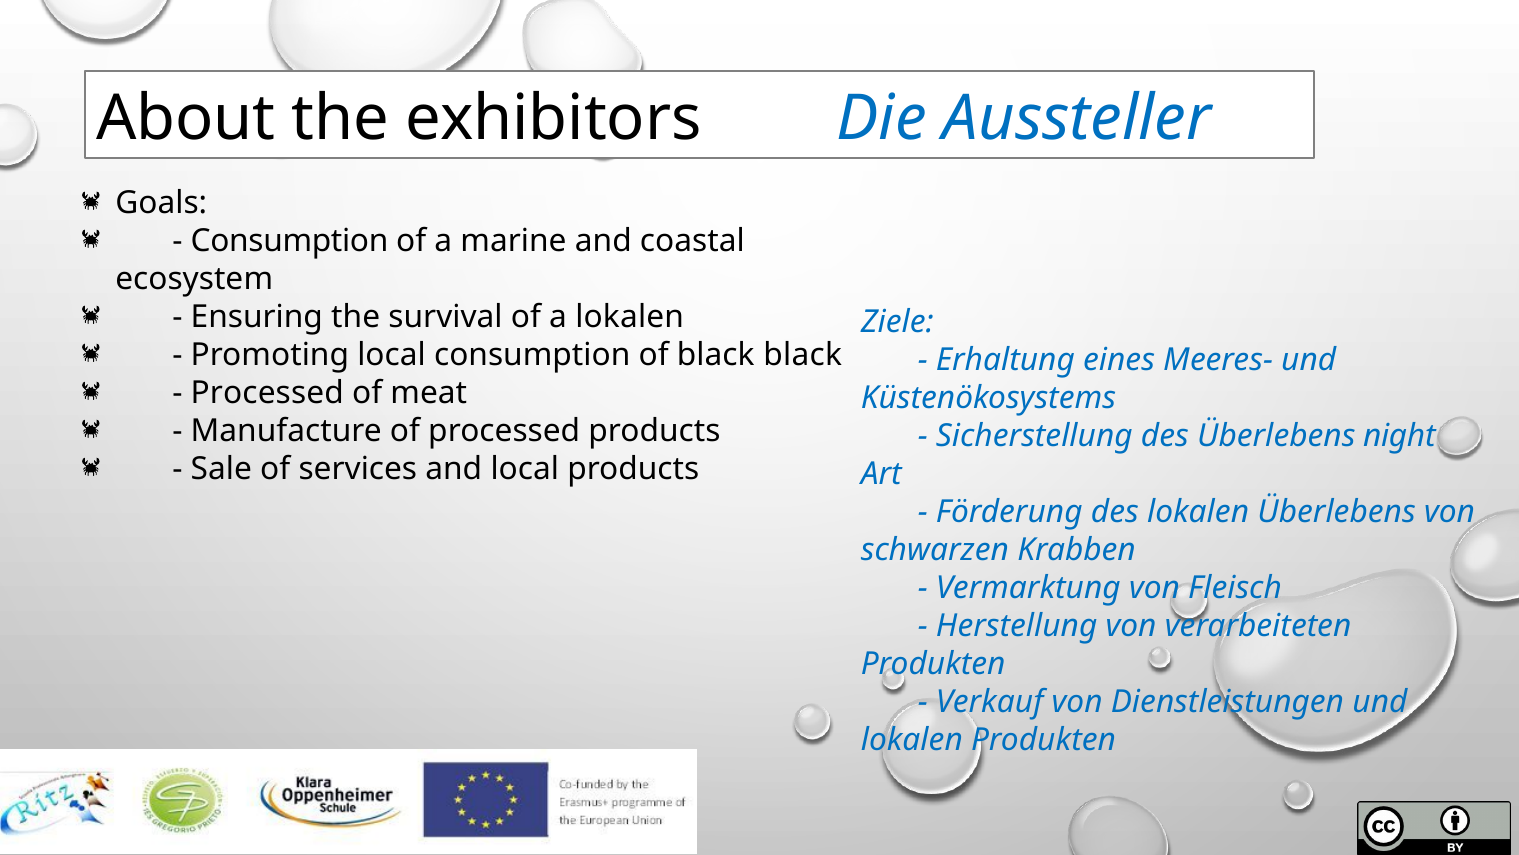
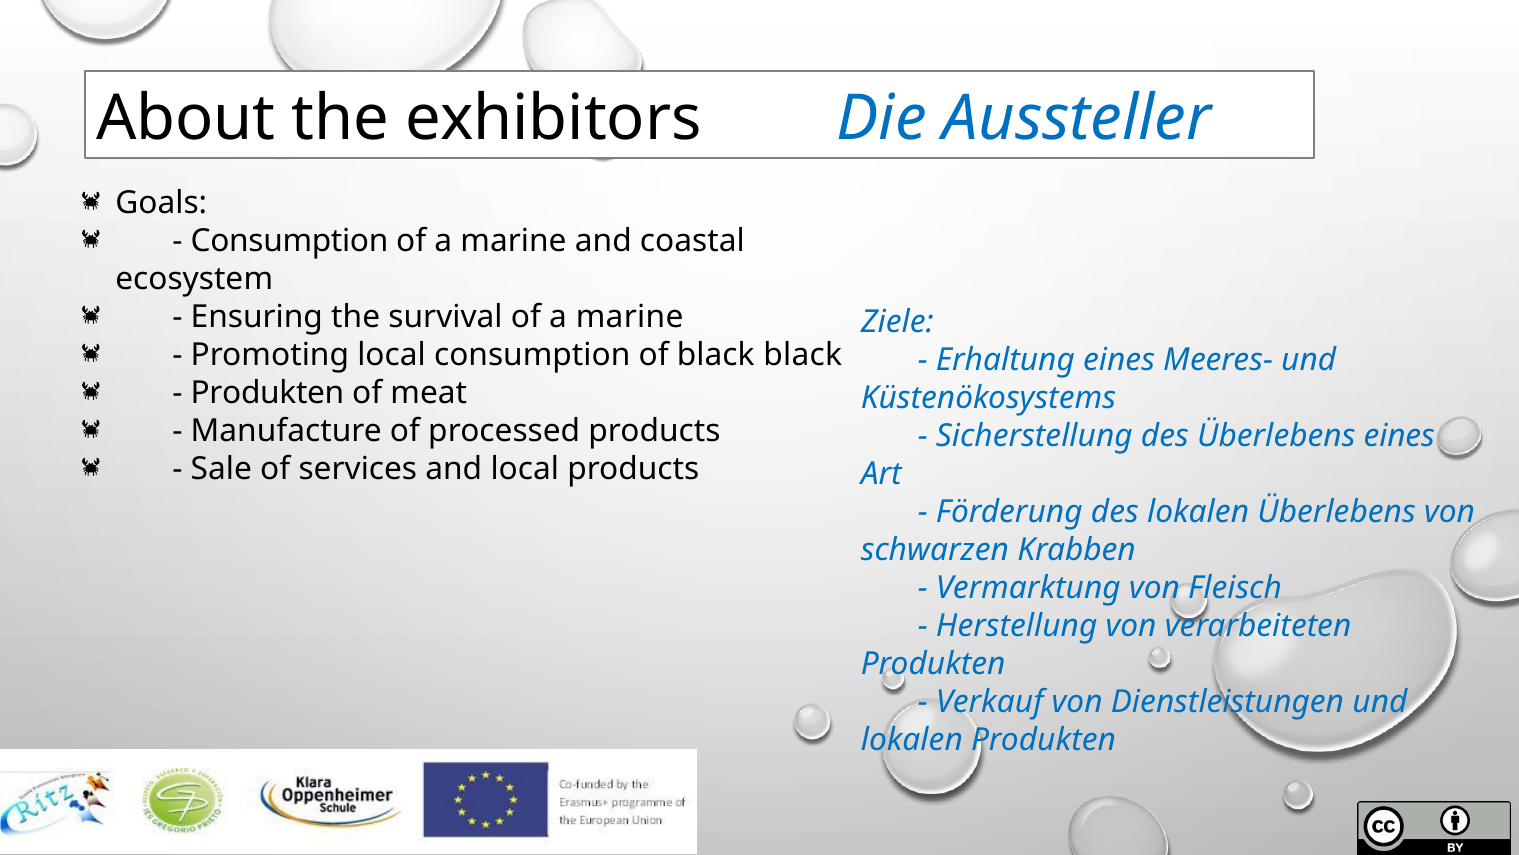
survival of a lokalen: lokalen -> marine (630, 317)
Processed: Processed -> Produkten (267, 393)
Überlebens night: night -> eines (1399, 436)
